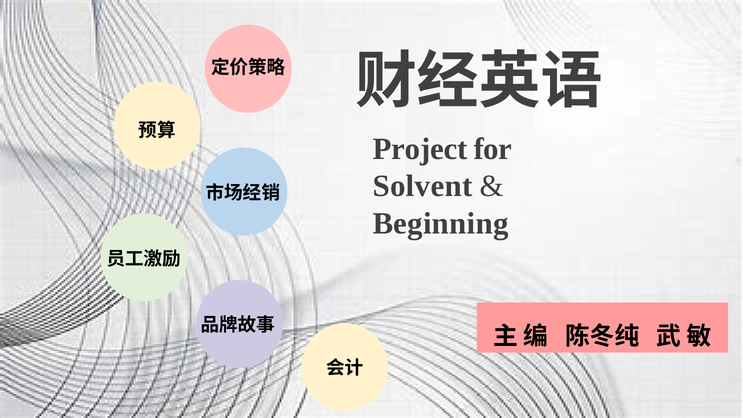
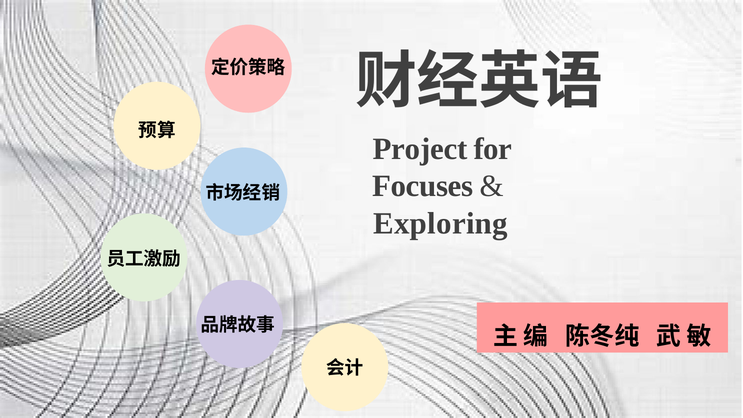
Solvent: Solvent -> Focuses (423, 186)
Beginning: Beginning -> Exploring (441, 223)
